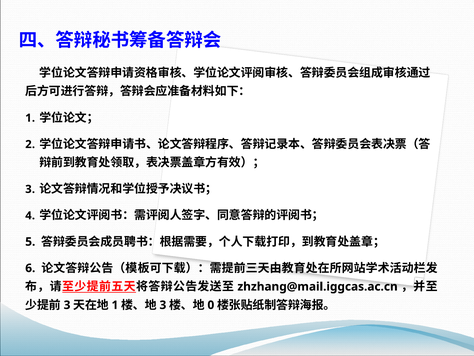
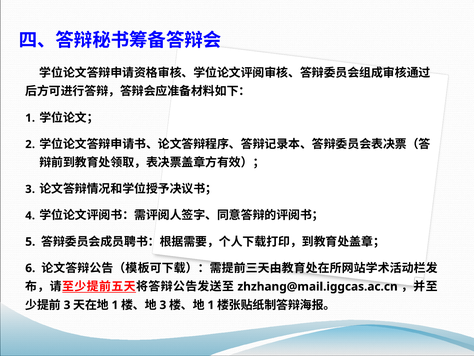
0: 0 -> 1 (211, 305)
